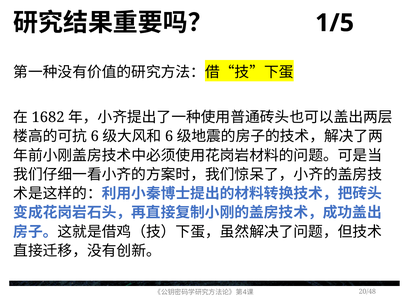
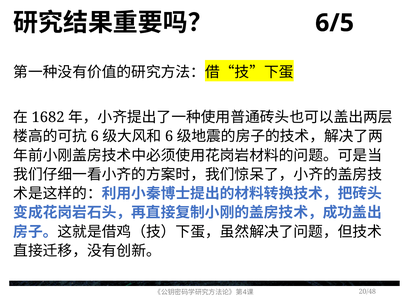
1/5: 1/5 -> 6/5 (335, 23)
